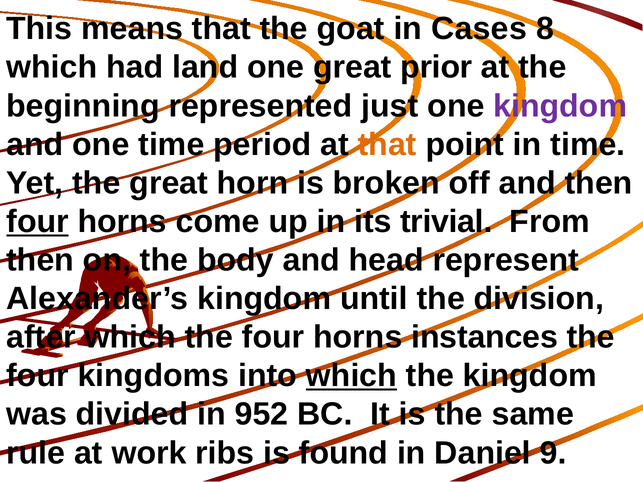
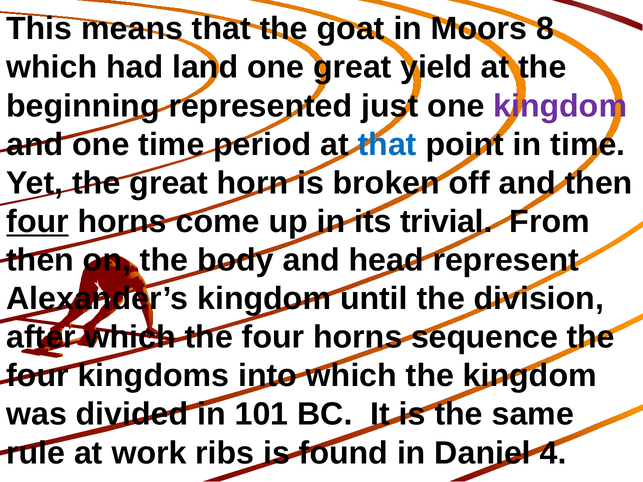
Cases: Cases -> Moors (479, 29)
prior: prior -> yield (436, 67)
that colour: orange -> blue (387, 145)
instances: instances -> sequence (485, 337)
which underline: present -> none (351, 376)
952: 952 -> 101 (261, 415)
9: 9 -> 4 (553, 453)
